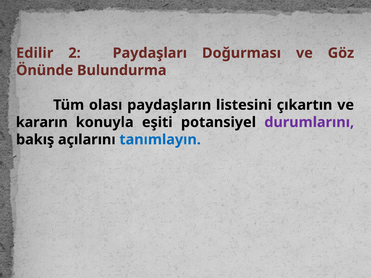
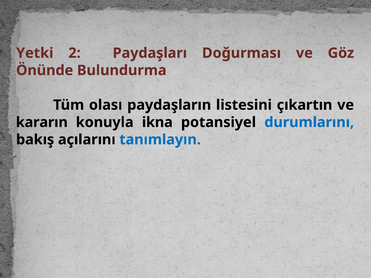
Edilir: Edilir -> Yetki (35, 53)
eşiti: eşiti -> ikna (157, 122)
durumlarını colour: purple -> blue (309, 122)
